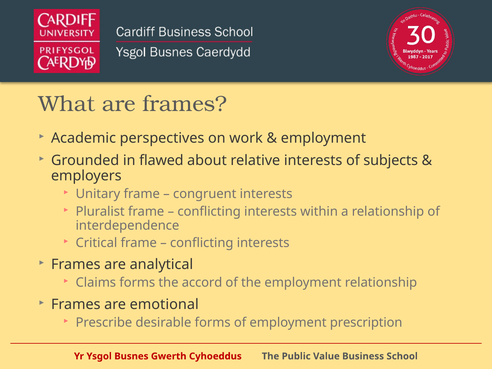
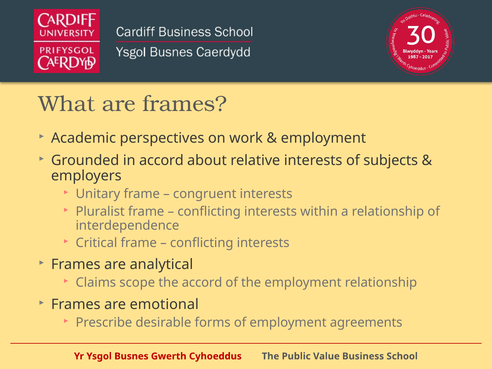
in flawed: flawed -> accord (161, 160)
Claims forms: forms -> scope (137, 283)
prescription: prescription -> agreements (366, 322)
